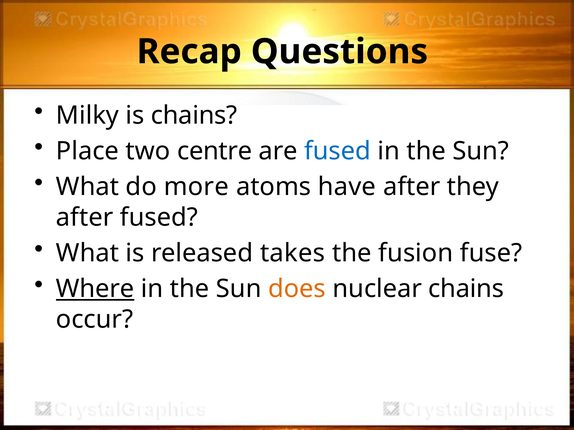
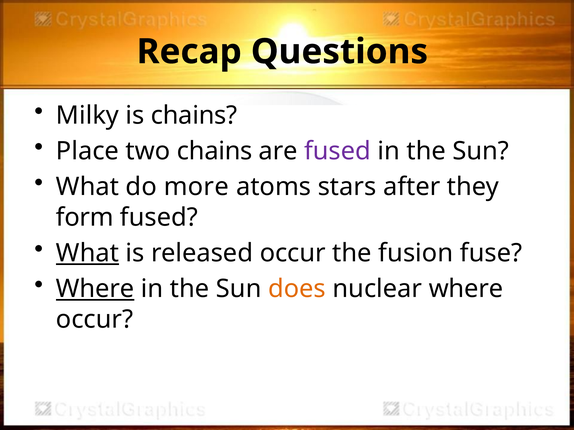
two centre: centre -> chains (215, 151)
fused colour: blue -> purple (337, 151)
have: have -> stars (347, 187)
after: after -> form (85, 218)
What underline: none -> present (87, 253)
released takes: takes -> occur (293, 253)
nuclear chains: chains -> where (466, 289)
